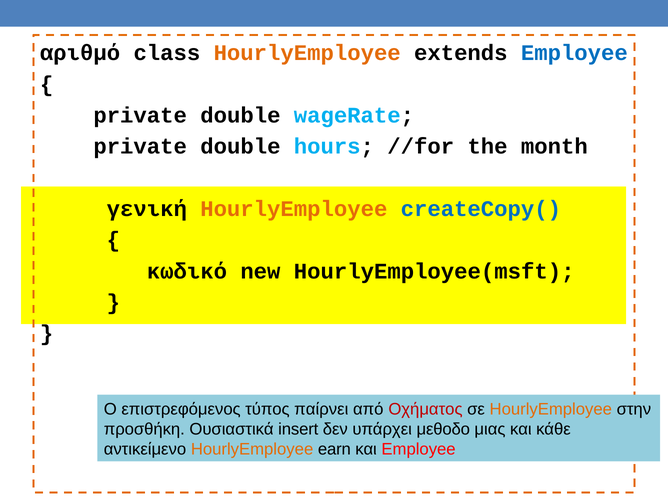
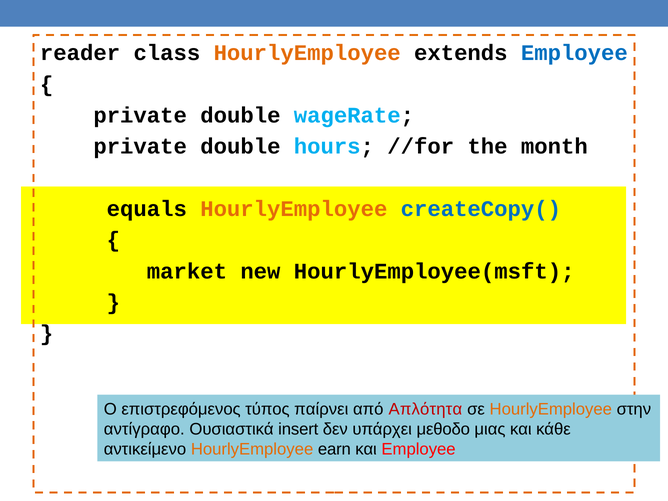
αριθμό: αριθμό -> reader (80, 53)
γενική: γενική -> equals (147, 209)
κωδικό: κωδικό -> market (187, 271)
Οχήματος: Οχήματος -> Απλότητα (425, 409)
προσθήκη: προσθήκη -> αντίγραφο (144, 429)
